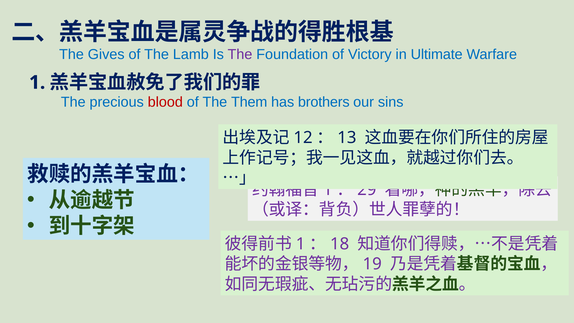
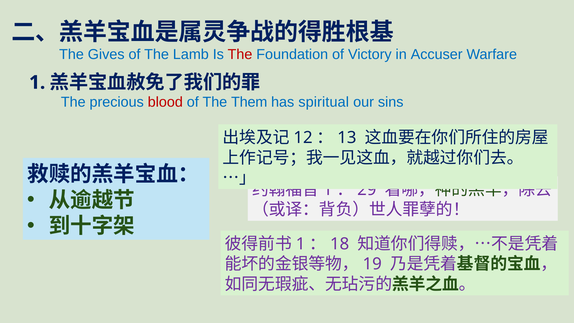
The colour: purple -> red (240, 54)
Ultimate: Ultimate -> Accuser (437, 54)
brothers: brothers -> spiritual (324, 102)
